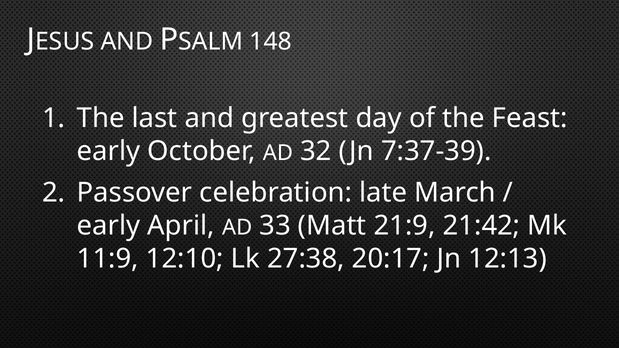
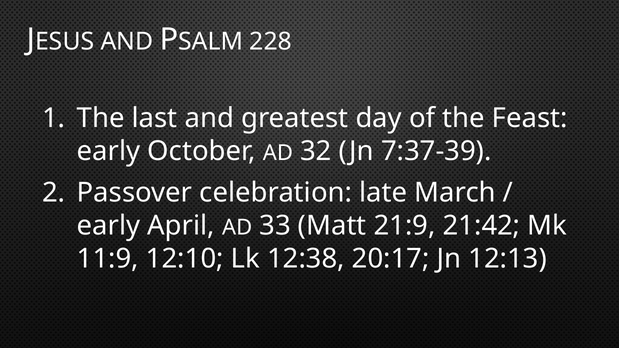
148: 148 -> 228 (271, 42)
27:38: 27:38 -> 12:38 (306, 259)
